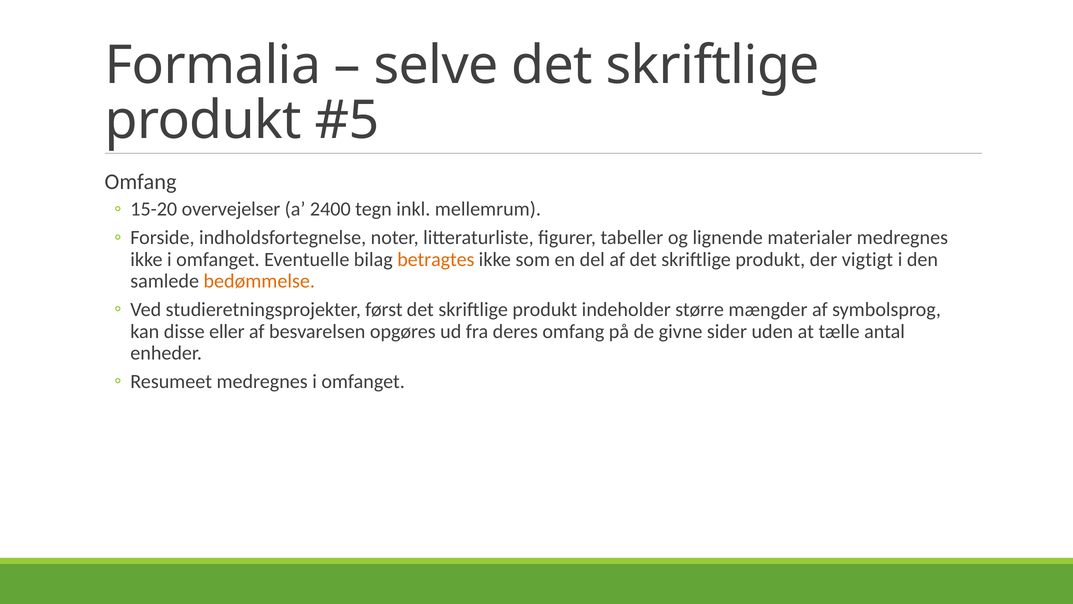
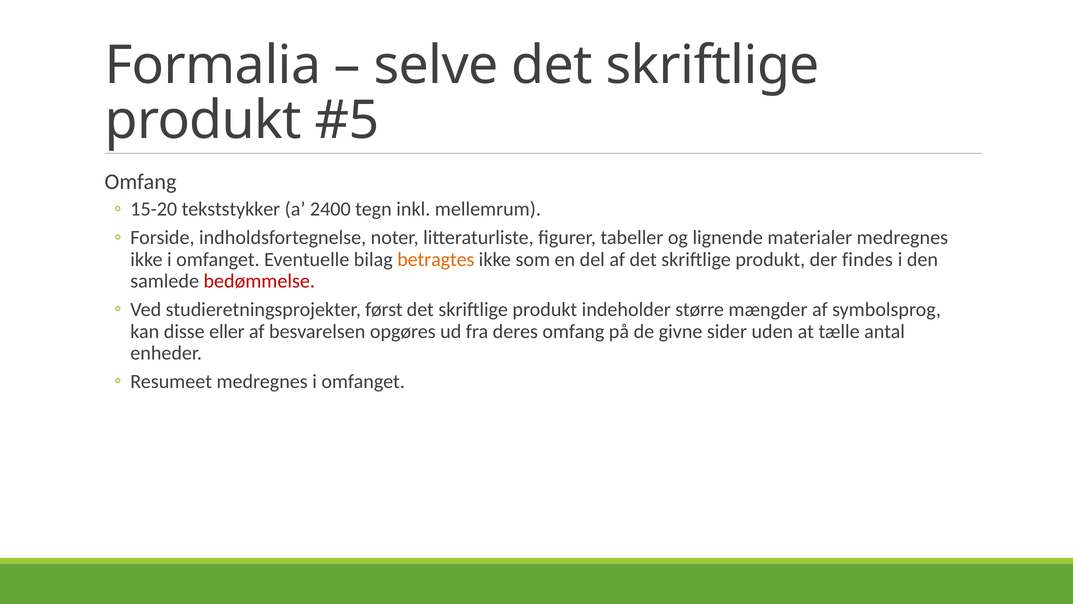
overvejelser: overvejelser -> tekststykker (231, 209)
vigtigt: vigtigt -> findes (867, 259)
bedømmelse colour: orange -> red (259, 281)
